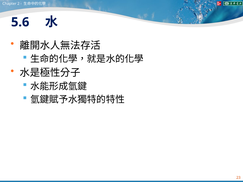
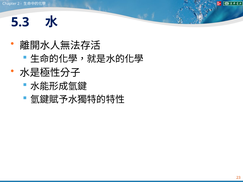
5.6: 5.6 -> 5.3 (20, 22)
